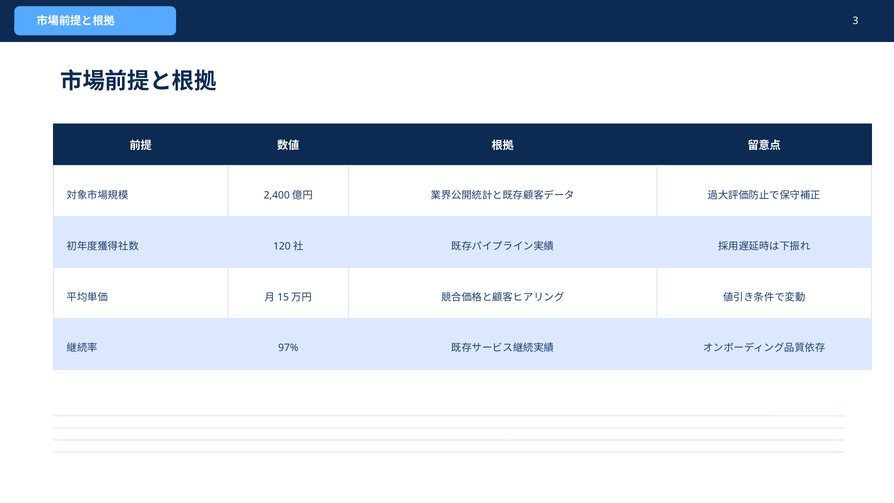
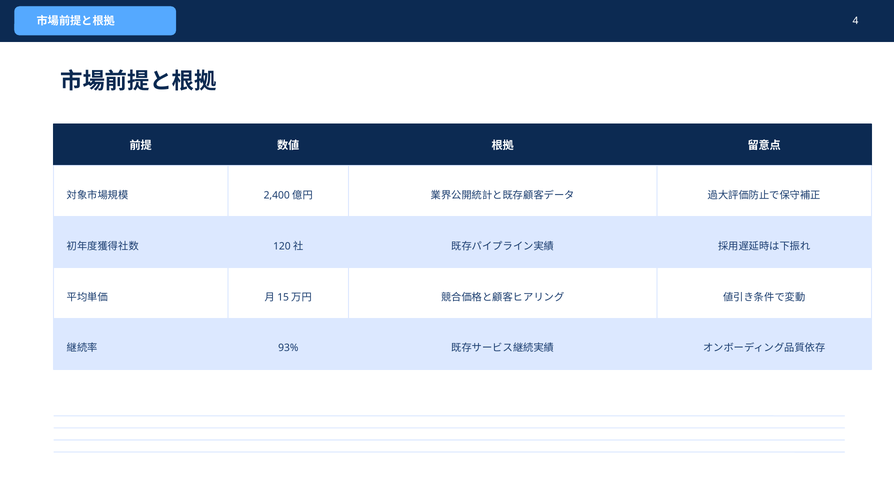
3: 3 -> 4 (855, 21)
97%: 97% -> 93% (288, 348)
